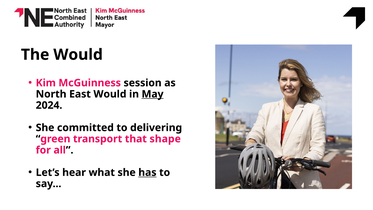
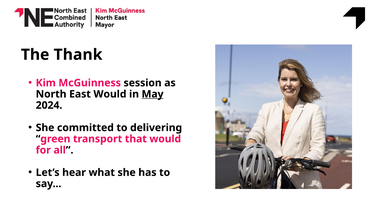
The Would: Would -> Thank (78, 55)
that shape: shape -> would (165, 139)
has underline: present -> none (147, 172)
